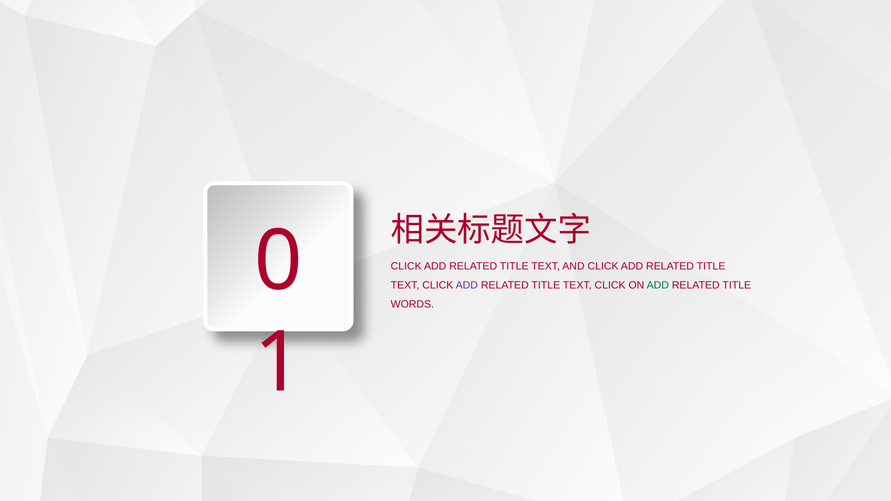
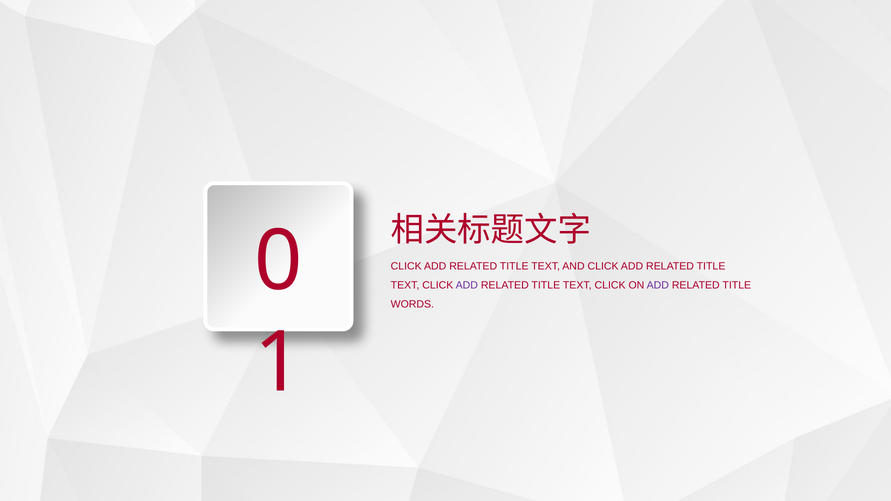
ADD colour: green -> purple (658, 285)
